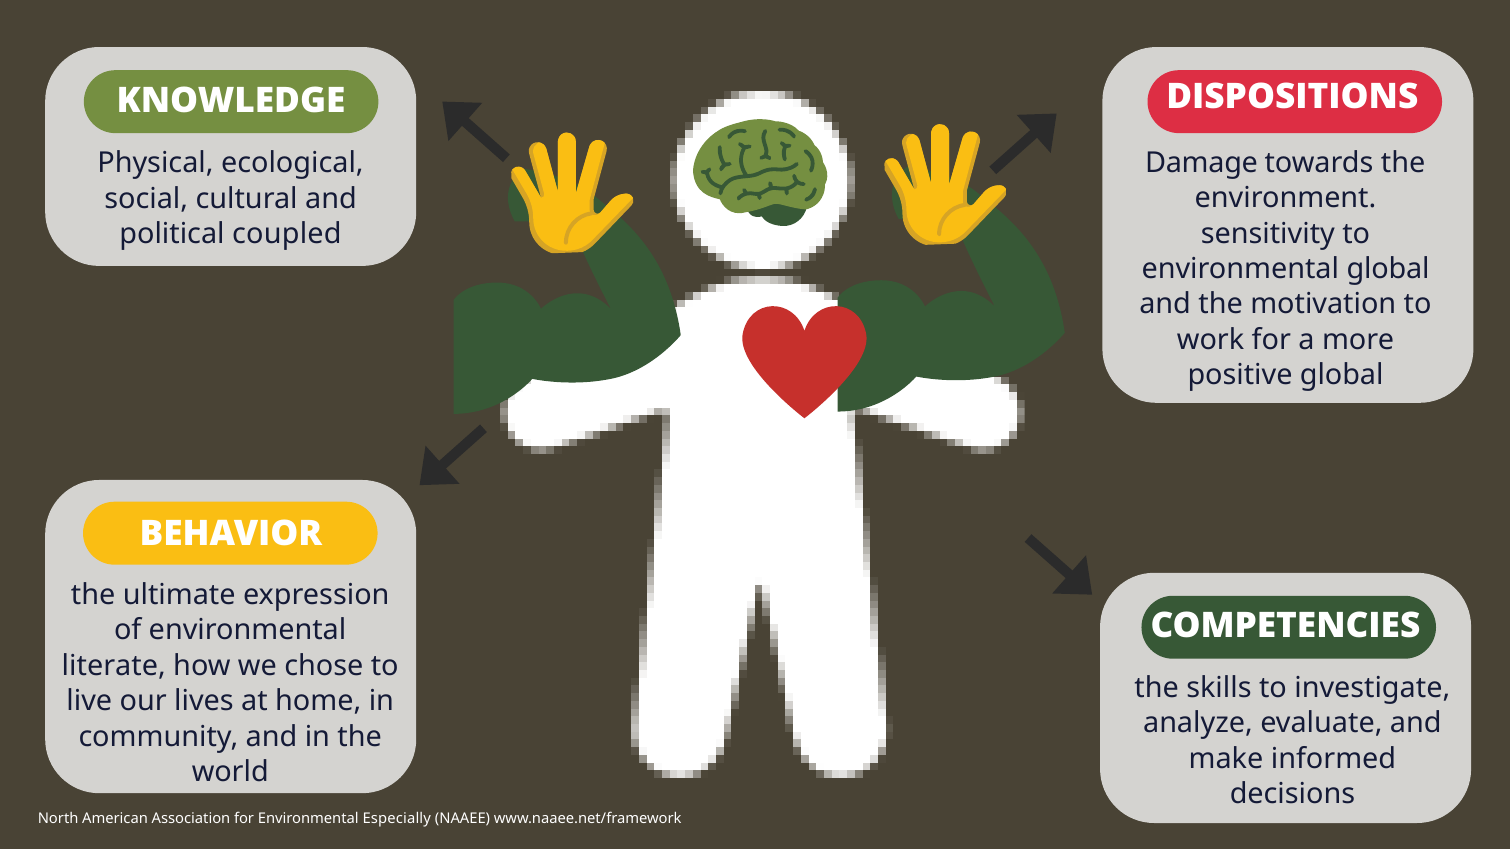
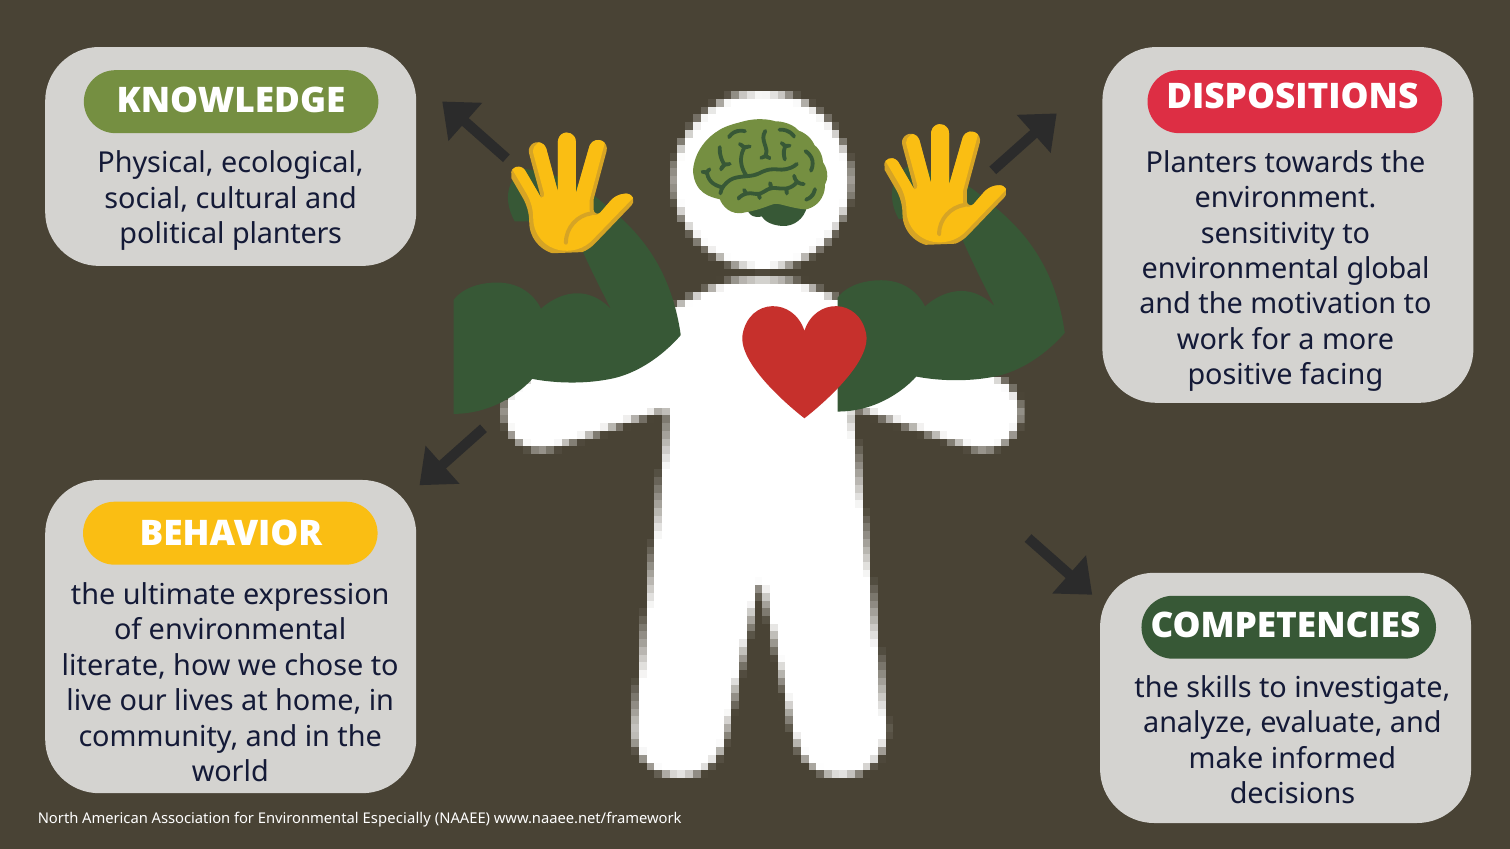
Damage: Damage -> Planters (1201, 163)
political coupled: coupled -> planters (287, 234)
positive global: global -> facing (1342, 375)
